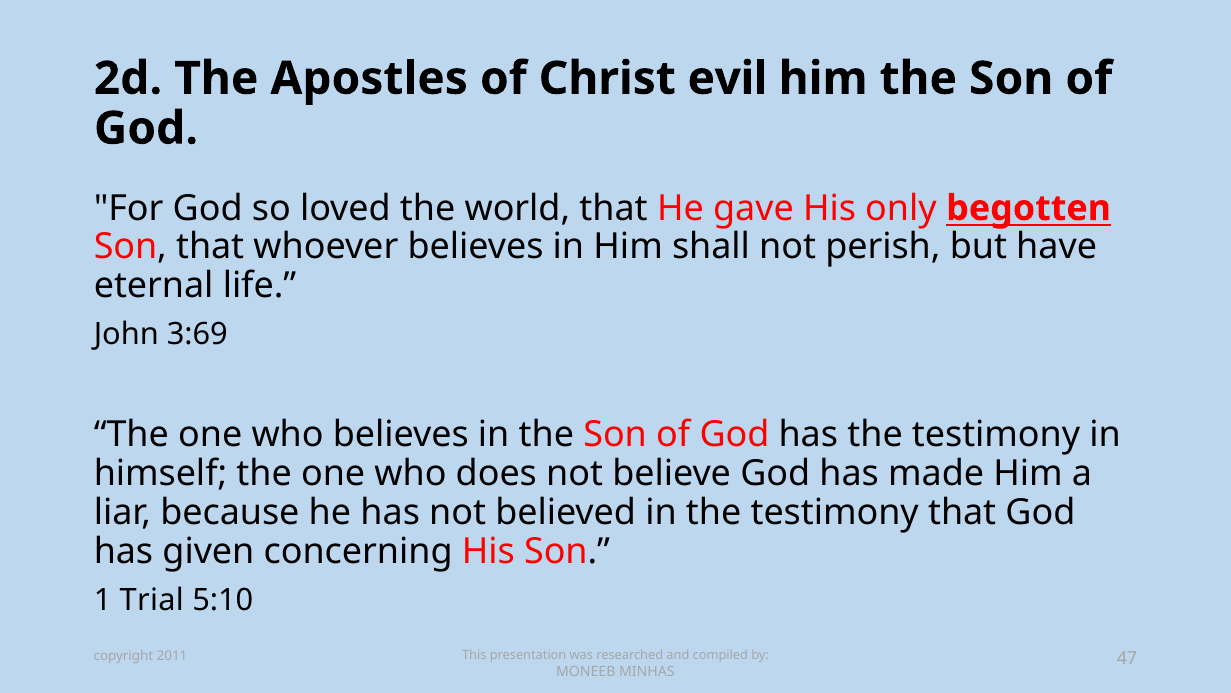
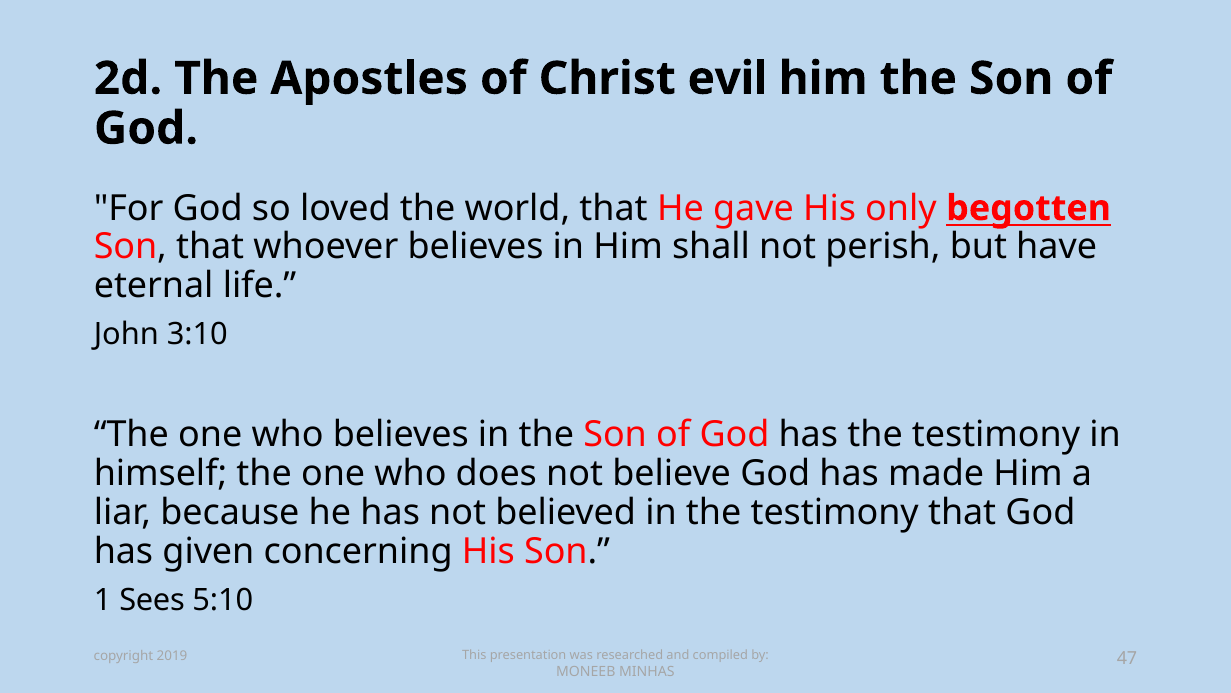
3:69: 3:69 -> 3:10 (197, 334)
Trial: Trial -> Sees (152, 600)
2011: 2011 -> 2019 (172, 655)
